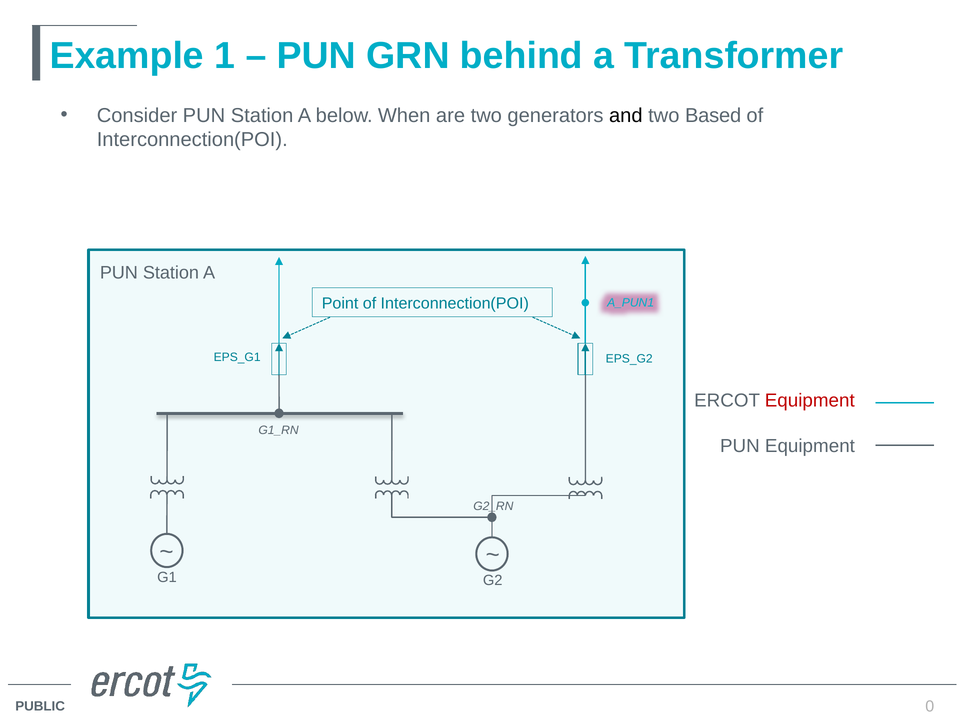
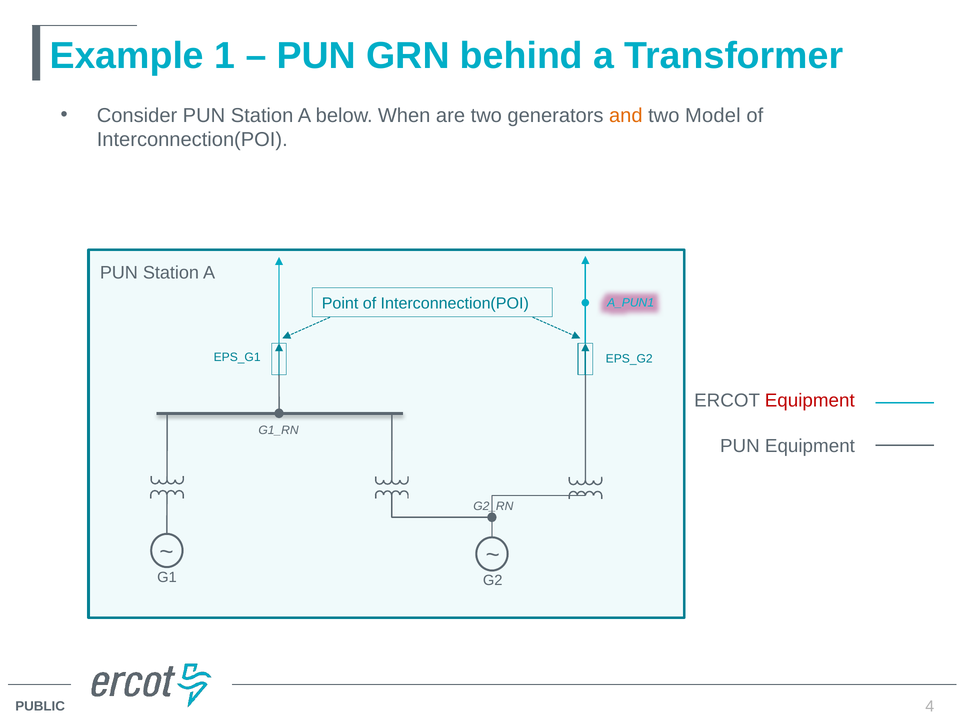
and colour: black -> orange (626, 115)
Based: Based -> Model (713, 115)
0: 0 -> 4 (930, 706)
